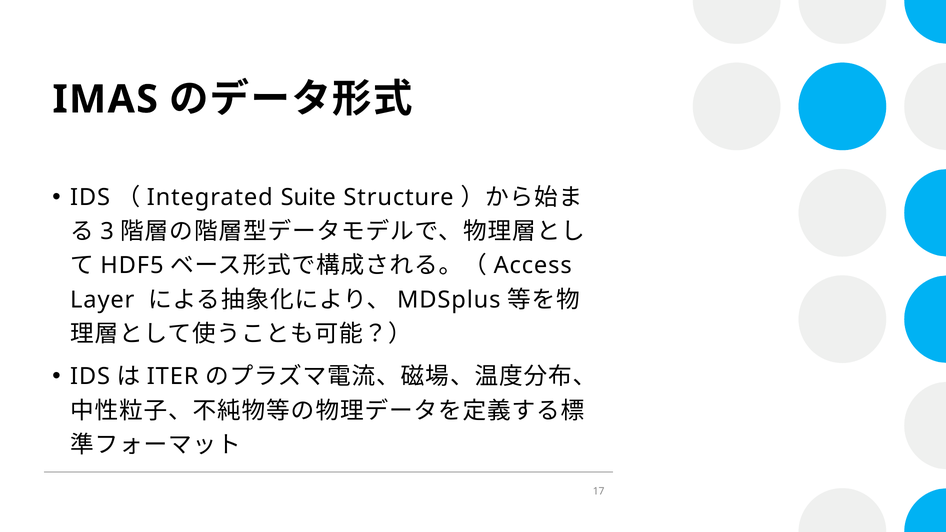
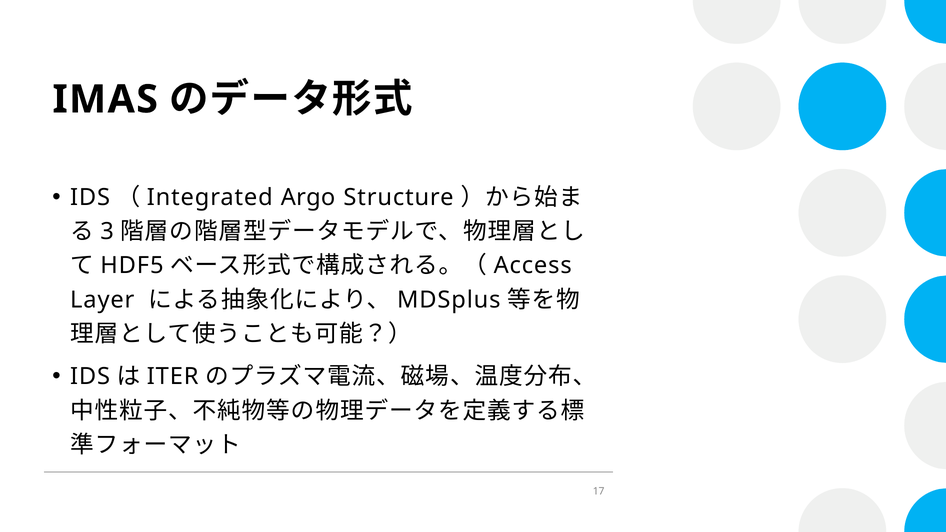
Suite: Suite -> Argo (308, 198)
